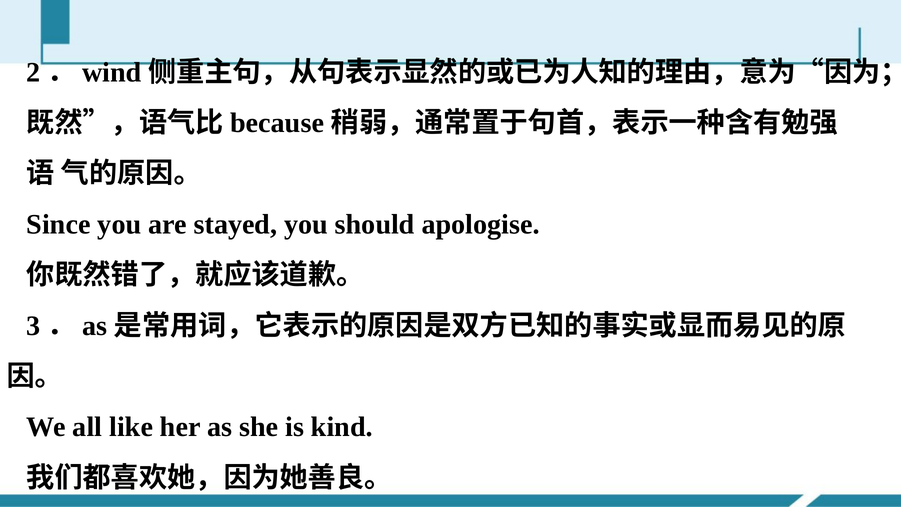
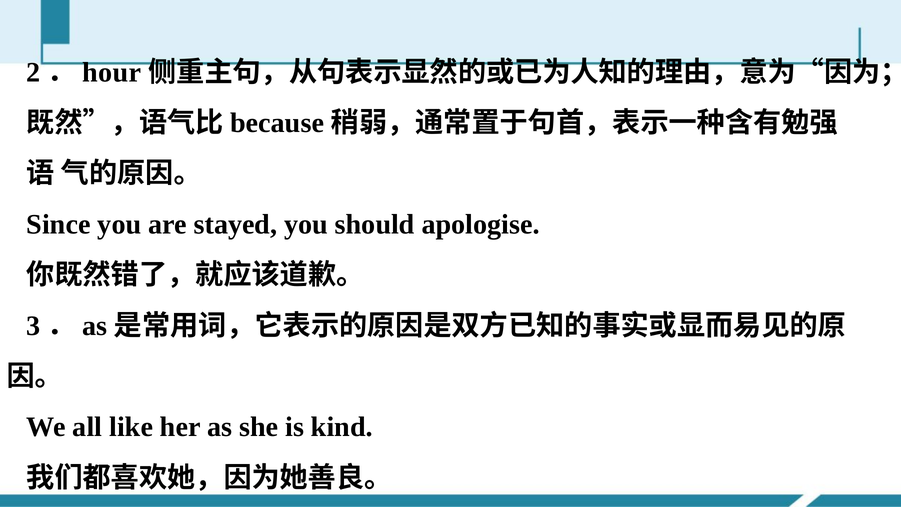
wind: wind -> hour (112, 72)
